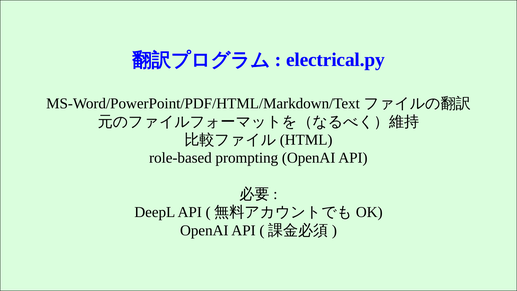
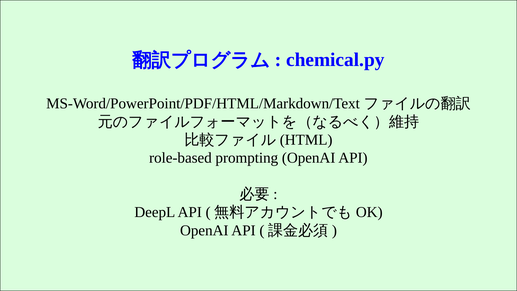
electrical.py: electrical.py -> chemical.py (335, 60)
